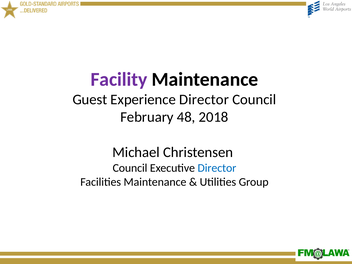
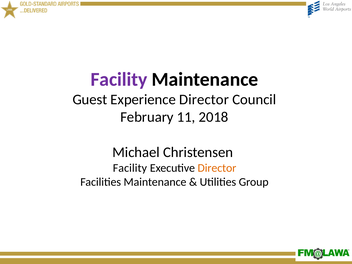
48: 48 -> 11 (186, 117)
Council: Council -> Facility (130, 168)
Director colour: blue -> orange (217, 168)
